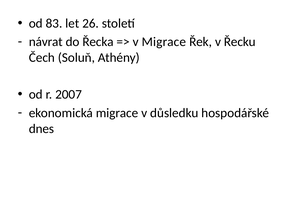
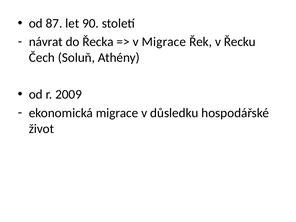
83: 83 -> 87 (54, 23)
26: 26 -> 90 (91, 23)
2007: 2007 -> 2009 (69, 94)
dnes: dnes -> život (41, 129)
